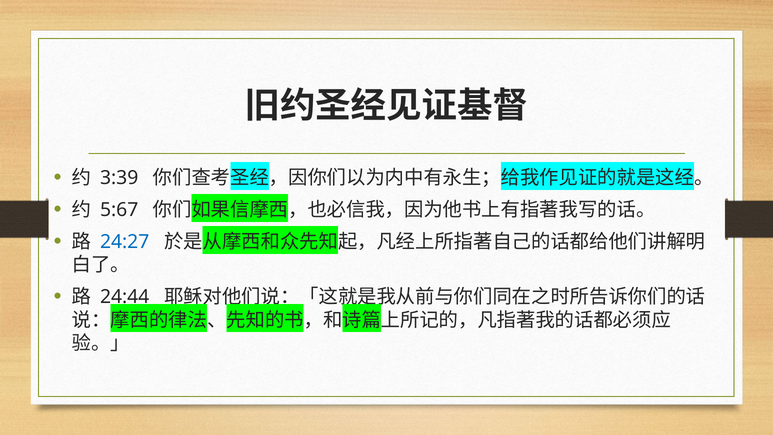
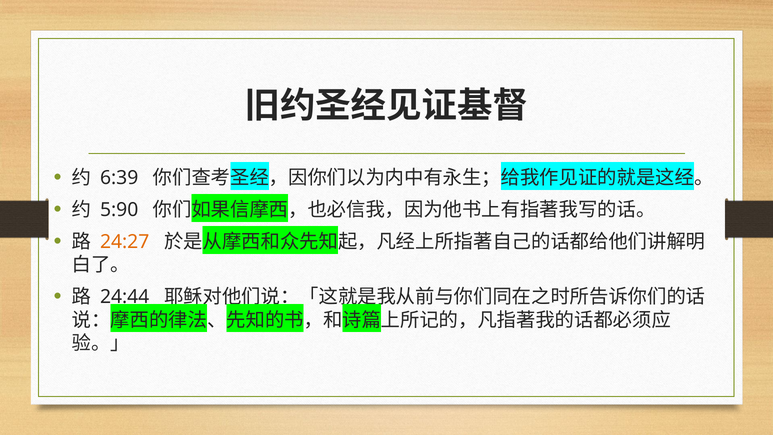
3:39: 3:39 -> 6:39 (119, 178)
5:67: 5:67 -> 5:90 (119, 210)
24:27 colour: blue -> orange (125, 242)
